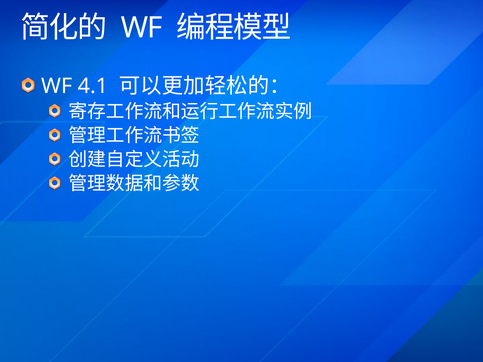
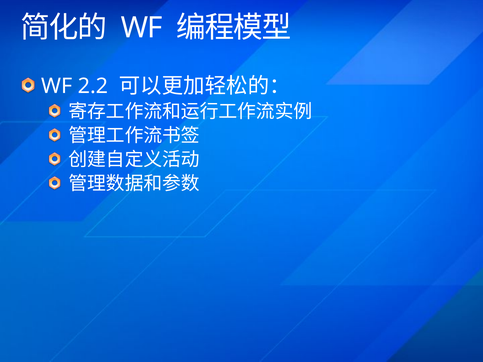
4.1: 4.1 -> 2.2 (93, 86)
